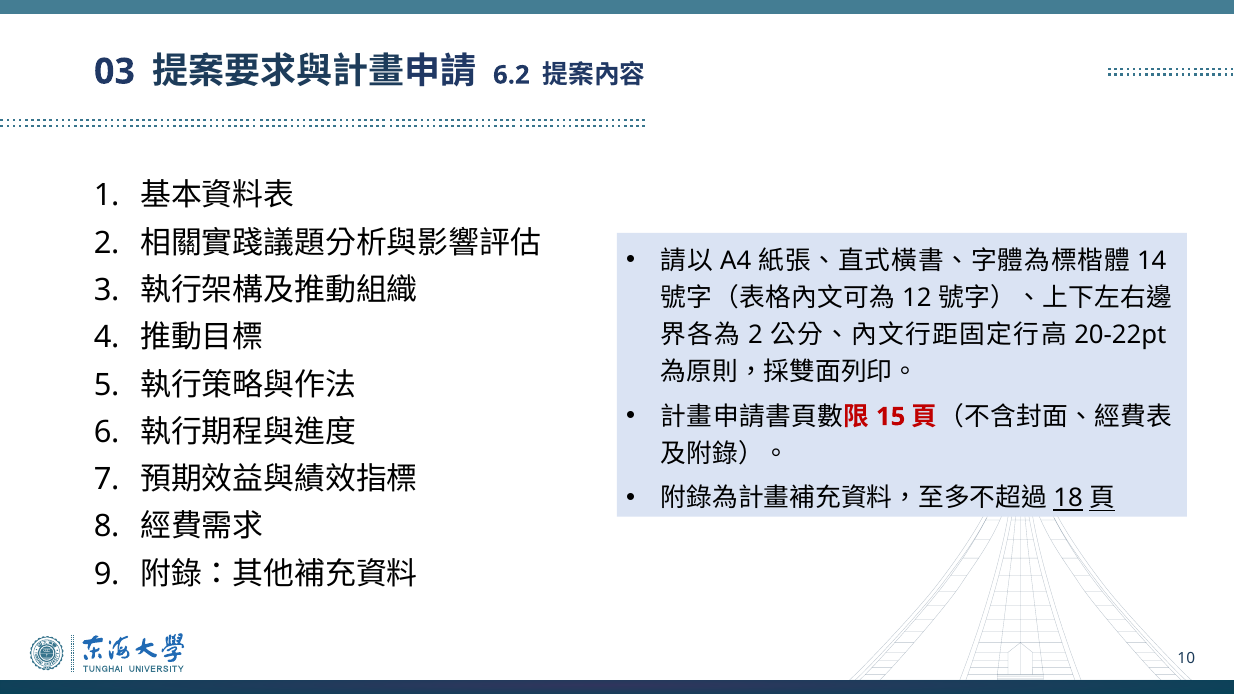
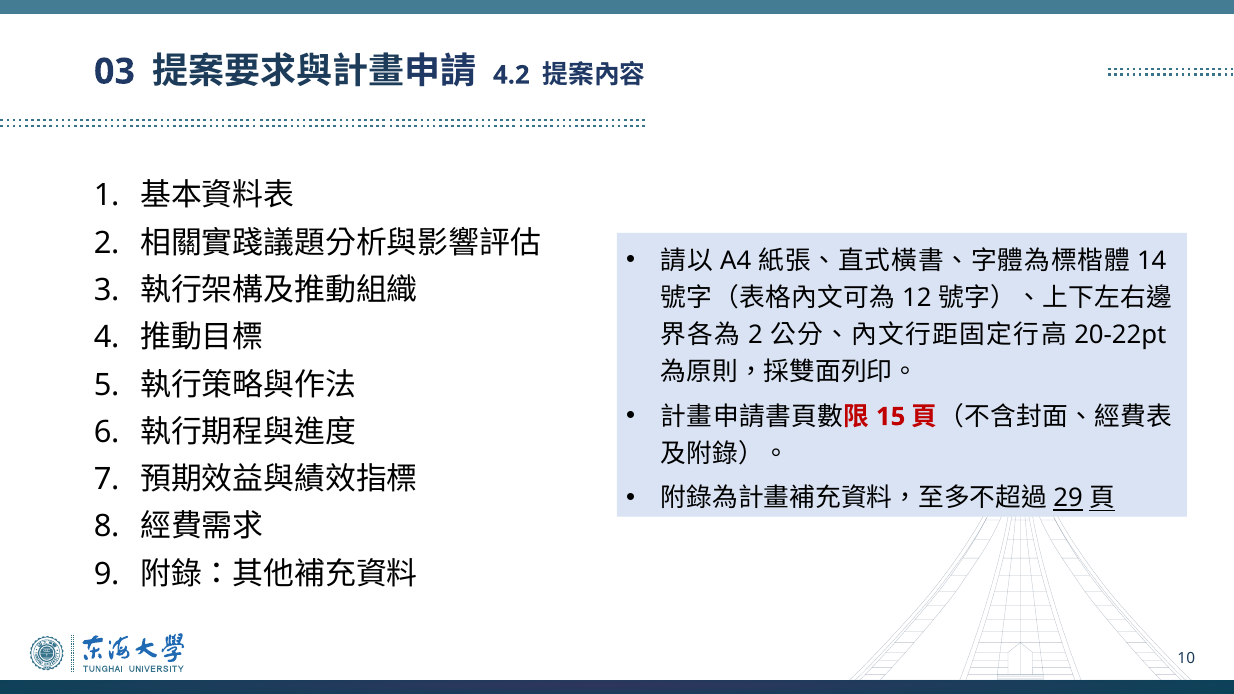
6.2: 6.2 -> 4.2 (511, 75)
18: 18 -> 29 (1068, 499)
